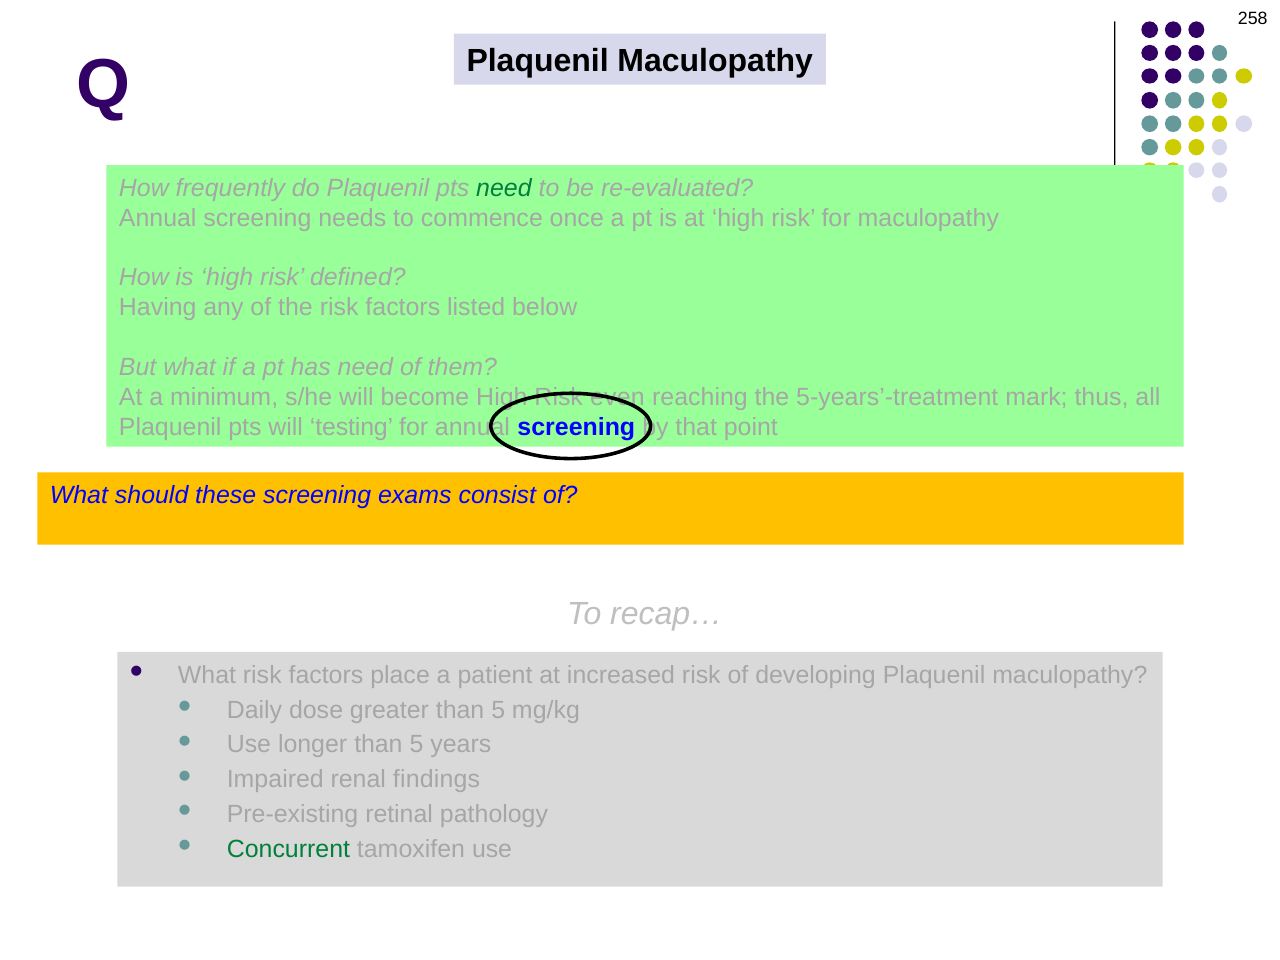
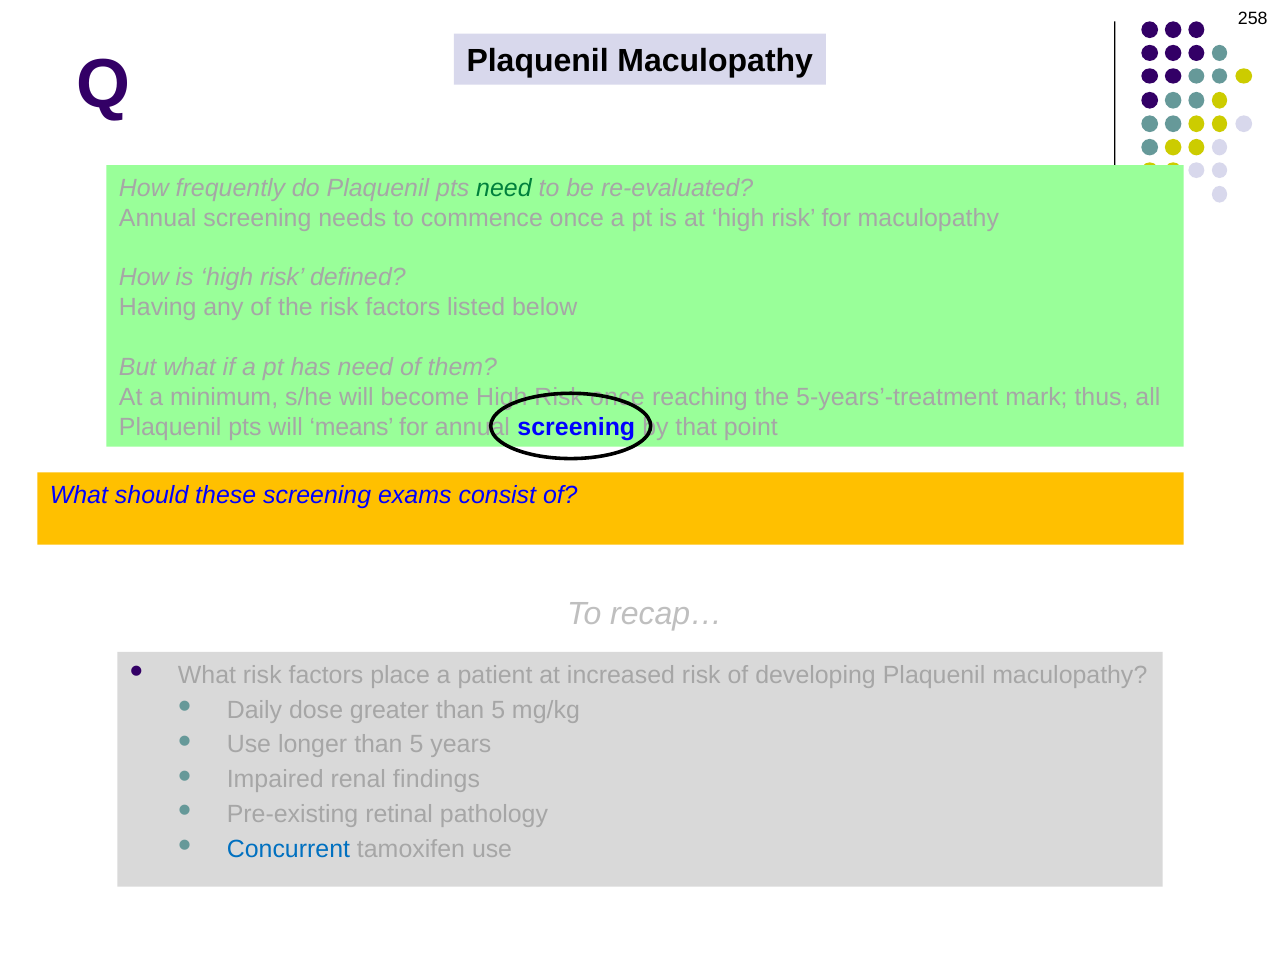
Risk even: even -> once (617, 397)
will testing: testing -> means (352, 427)
Concurrent colour: green -> blue (288, 849)
